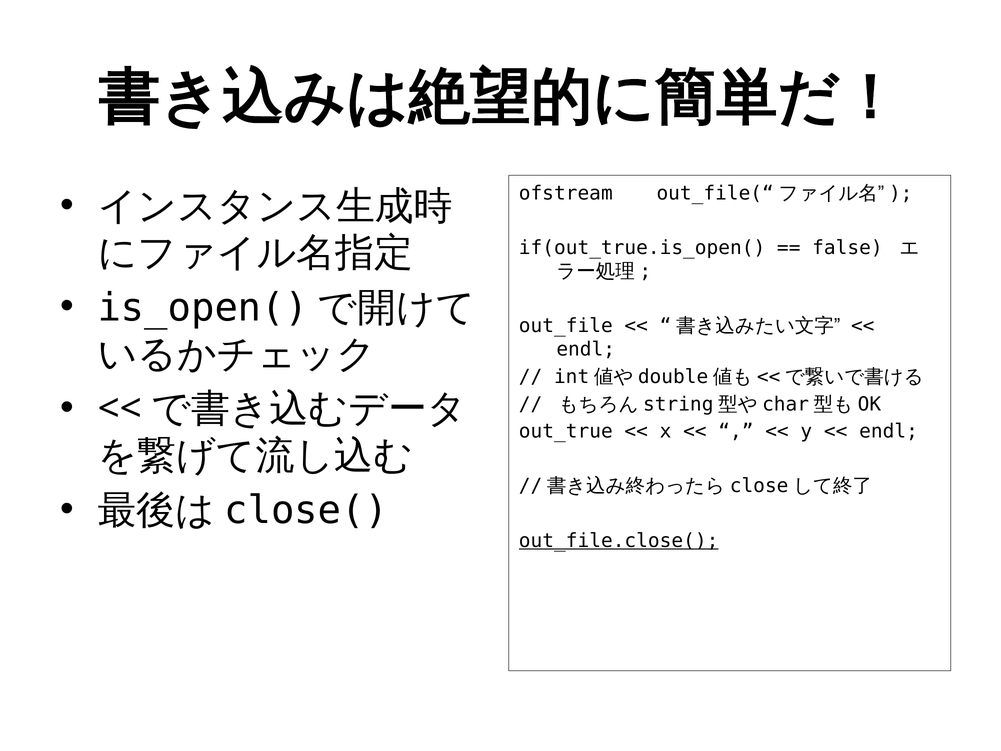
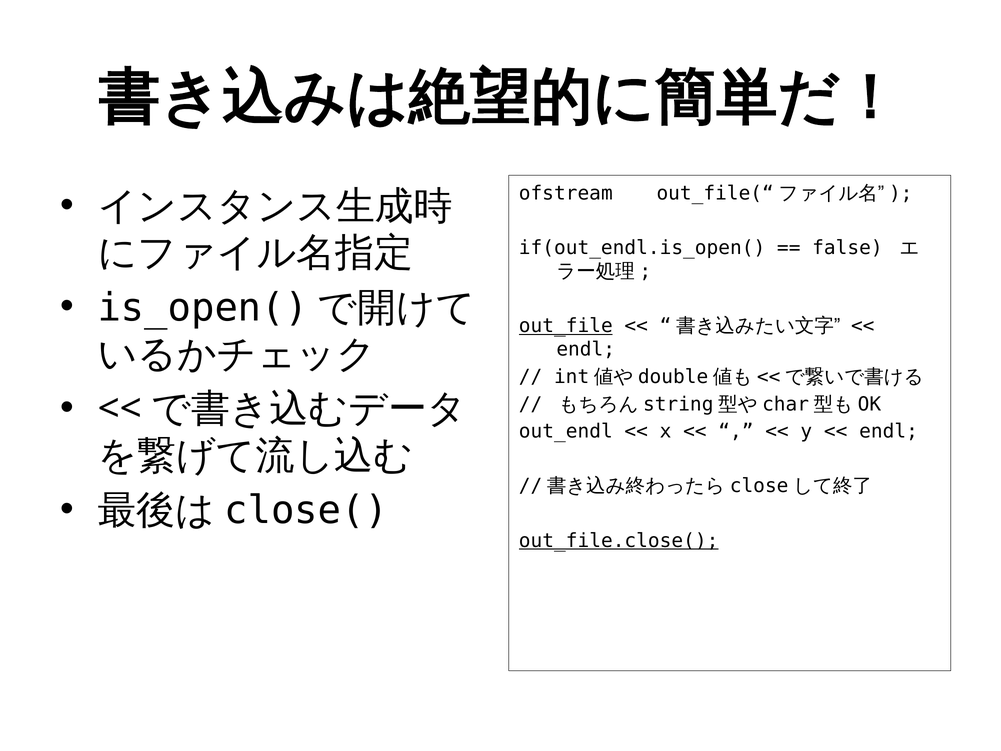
if(out_true.is_open(: if(out_true.is_open( -> if(out_endl.is_open( (642, 248)
out_file underline: none -> present (566, 326)
out_true: out_true -> out_endl (566, 431)
